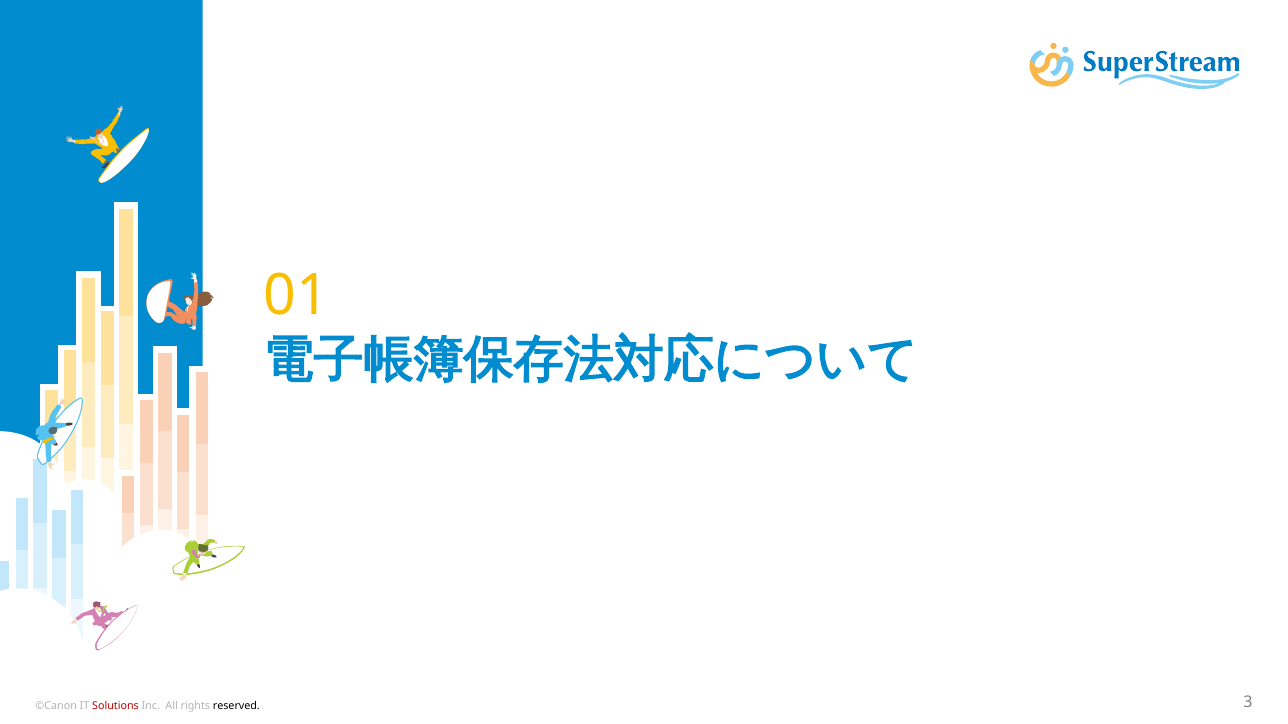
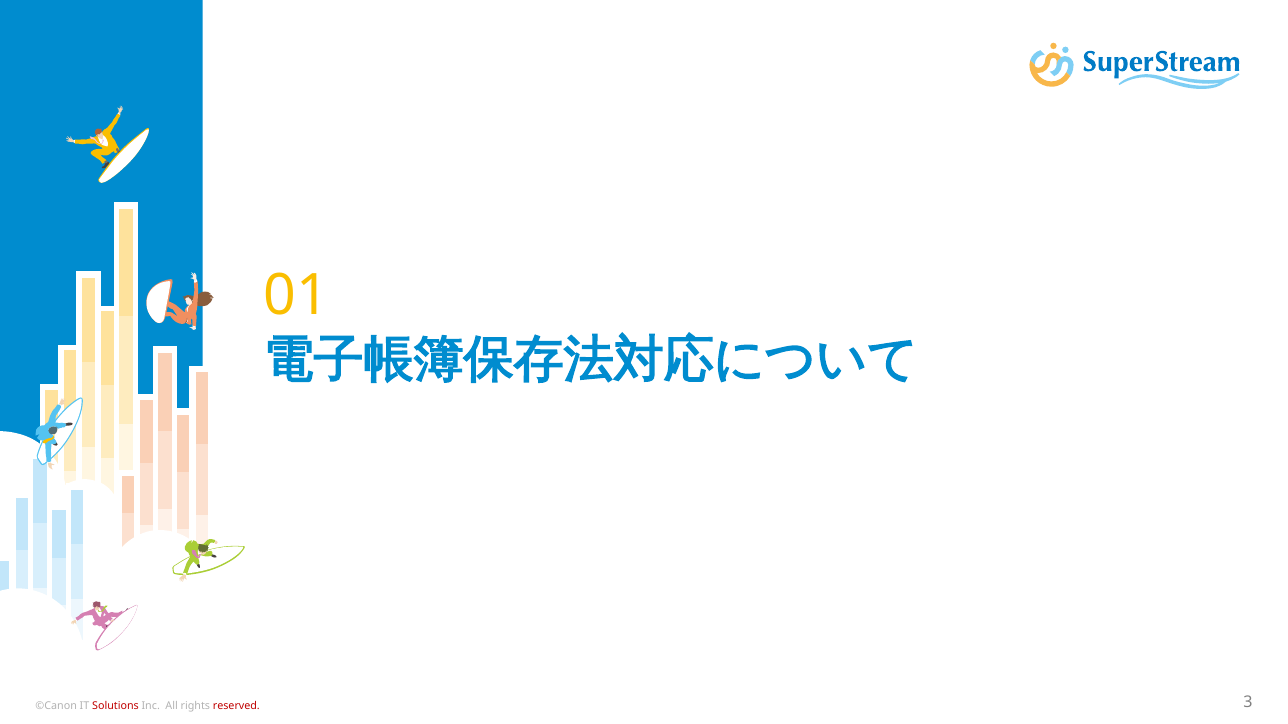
reserved colour: black -> red (236, 706)
